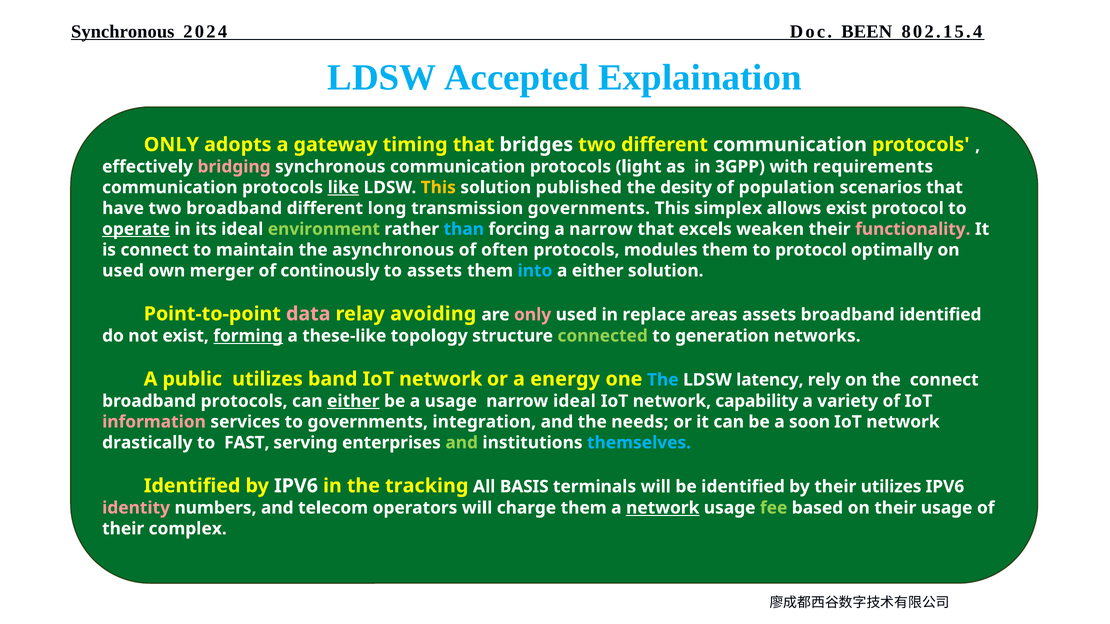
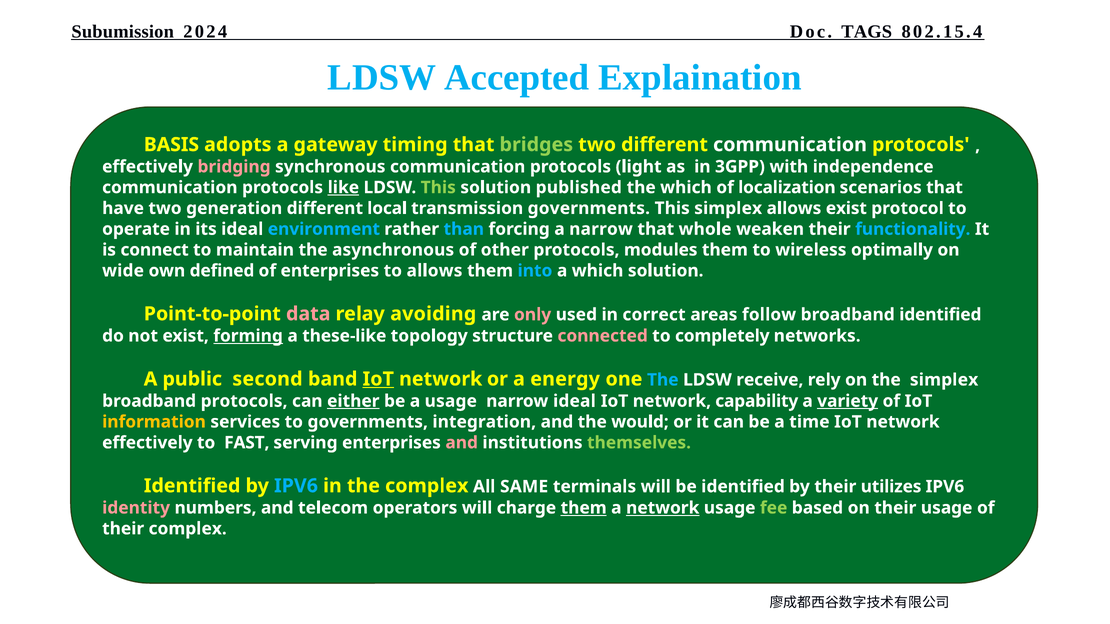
Synchronous: Synchronous -> Subumission (123, 31)
BEEN: BEEN -> TAGS (867, 31)
ONLY: ONLY -> BASIS (171, 145)
bridges colour: white -> light green (536, 145)
requirements: requirements -> independence (873, 167)
This colour: yellow -> light green (438, 188)
the desity: desity -> which (686, 188)
population: population -> localization (787, 188)
two broadband: broadband -> generation (234, 208)
long: long -> local (387, 208)
operate underline: present -> none (136, 229)
environment colour: light green -> light blue (324, 229)
excels: excels -> whole (705, 229)
functionality colour: pink -> light blue (913, 229)
often: often -> other (505, 250)
to protocol: protocol -> wireless (811, 250)
used: used -> wide (123, 271)
merger: merger -> defined (222, 271)
of continously: continously -> enterprises (330, 271)
to assets: assets -> allows (434, 271)
a either: either -> which (598, 271)
replace: replace -> correct (654, 315)
areas assets: assets -> follow (769, 315)
connected colour: light green -> pink (603, 336)
generation: generation -> completely (722, 336)
public utilizes: utilizes -> second (267, 379)
IoT underline: none -> present (378, 379)
latency: latency -> receive (770, 380)
the connect: connect -> simplex (944, 380)
variety underline: none -> present (848, 401)
information colour: pink -> yellow (154, 422)
needs: needs -> would (640, 422)
soon: soon -> time (809, 422)
drastically: drastically -> effectively (147, 443)
and colour: light green -> pink (462, 443)
themselves colour: light blue -> light green (639, 443)
IPV6 colour: white -> light blue (296, 486)
the tracking: tracking -> complex (427, 486)
BASIS: BASIS -> SAME (524, 487)
them underline: none -> present (584, 508)
